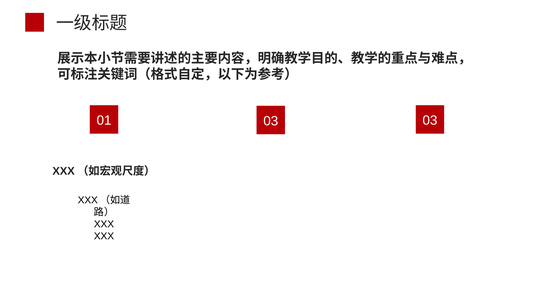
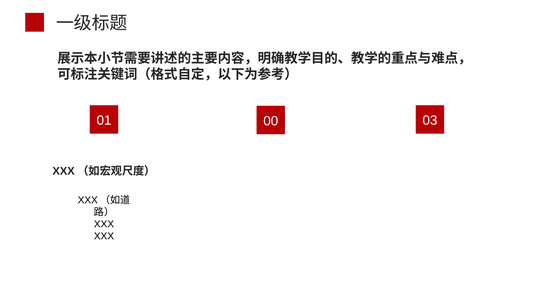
01 03: 03 -> 00 (271, 121)
